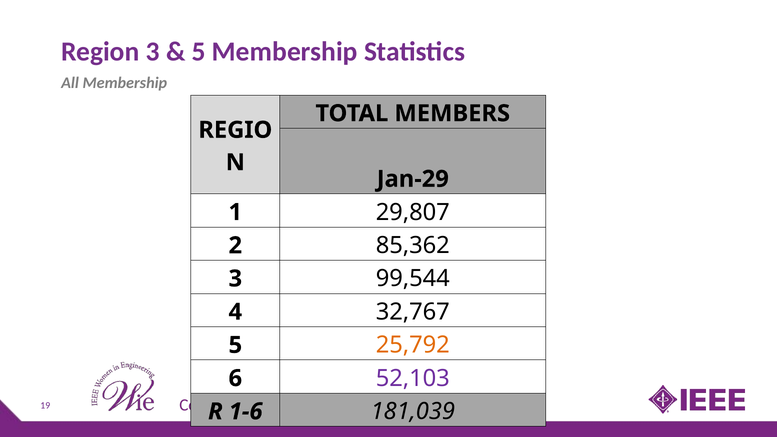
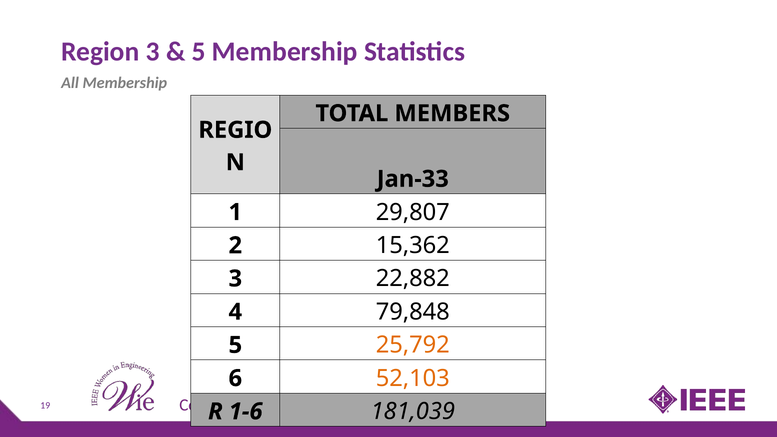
Jan-29: Jan-29 -> Jan-33 (413, 179)
85,362: 85,362 -> 15,362 (413, 245)
99,544: 99,544 -> 22,882 (413, 279)
32,767: 32,767 -> 79,848 (413, 312)
52,103 colour: purple -> orange (413, 378)
